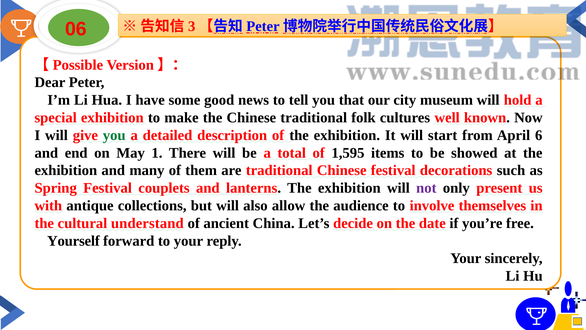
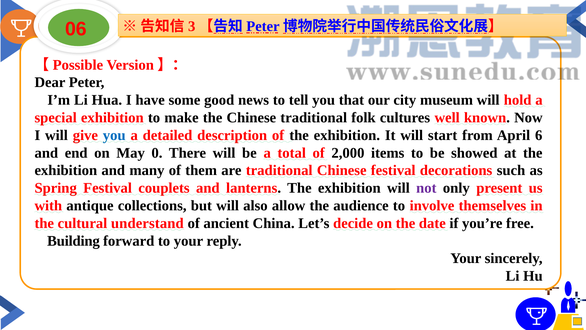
you colour: green -> blue (114, 135)
1: 1 -> 0 (157, 153)
1,595: 1,595 -> 2,000 (348, 153)
Yourself: Yourself -> Building (73, 241)
